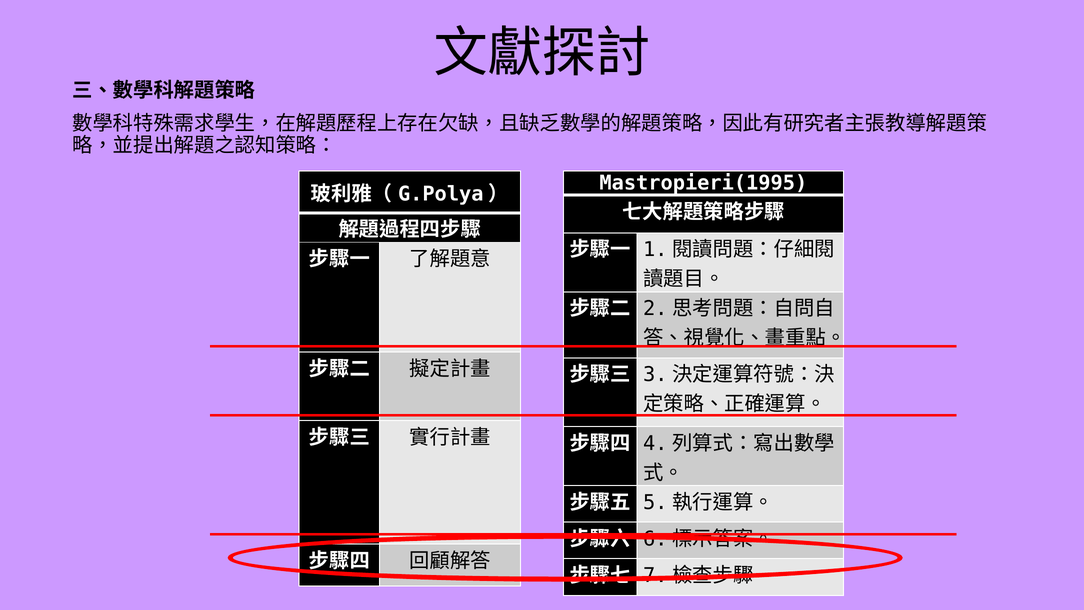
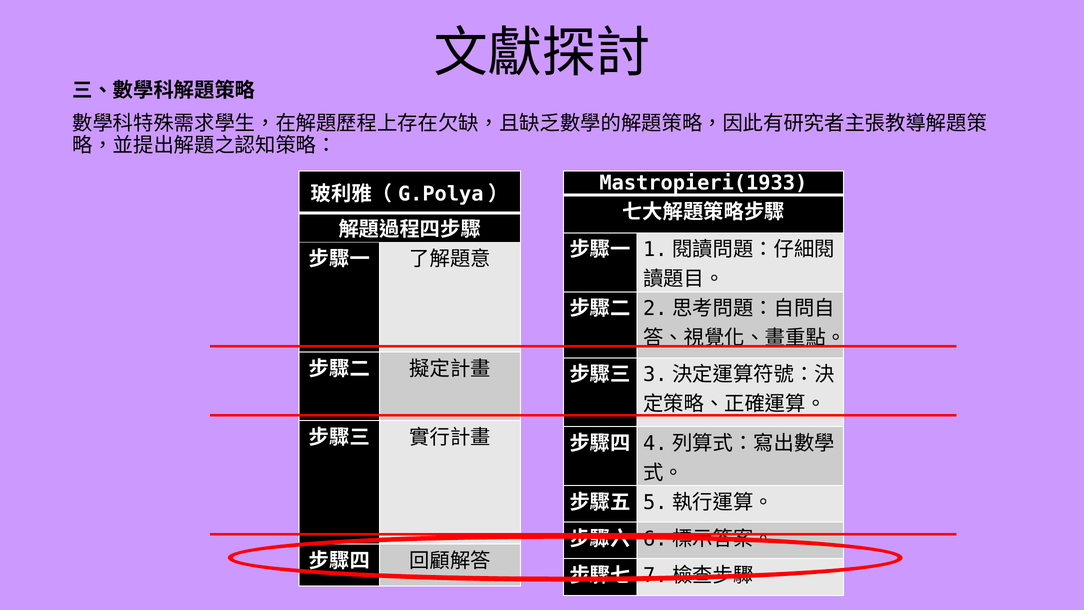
Mastropieri(1995: Mastropieri(1995 -> Mastropieri(1933 (703, 183)
